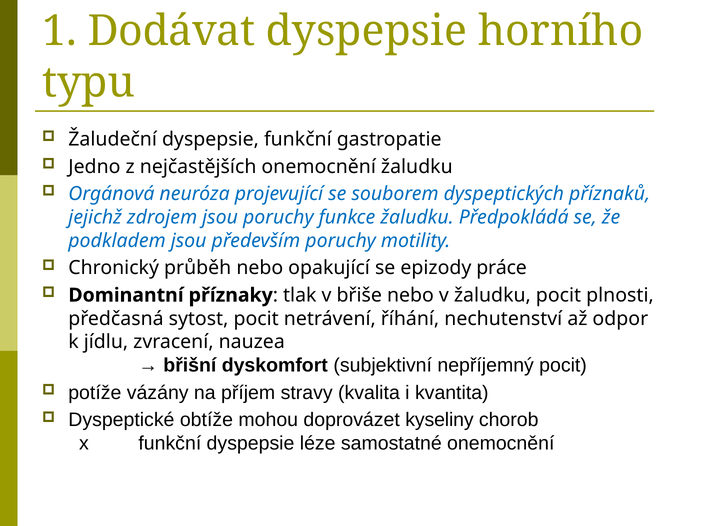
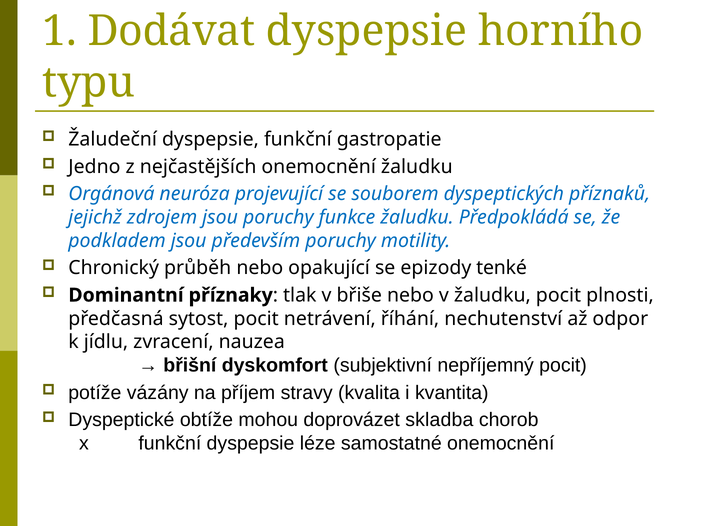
práce: práce -> tenké (502, 268)
kyseliny: kyseliny -> skladba (439, 420)
